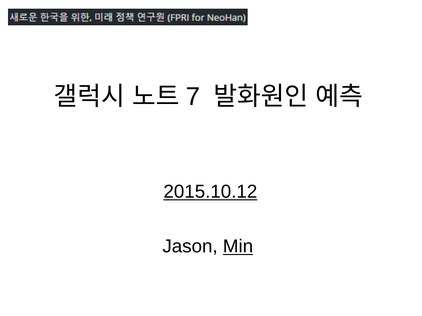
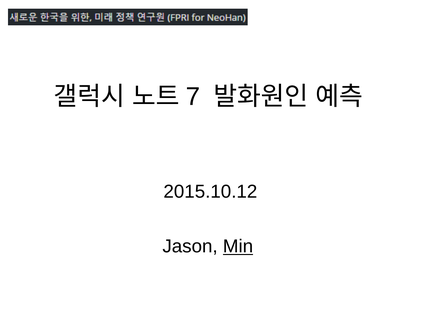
2015.10.12 underline: present -> none (210, 192)
